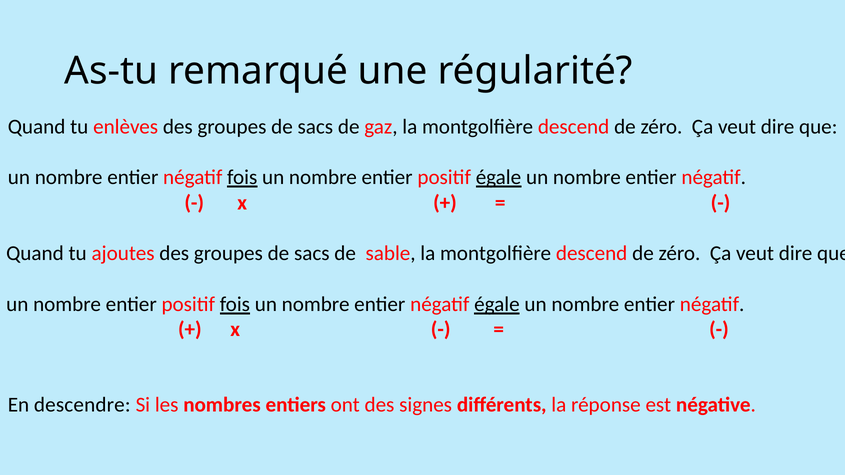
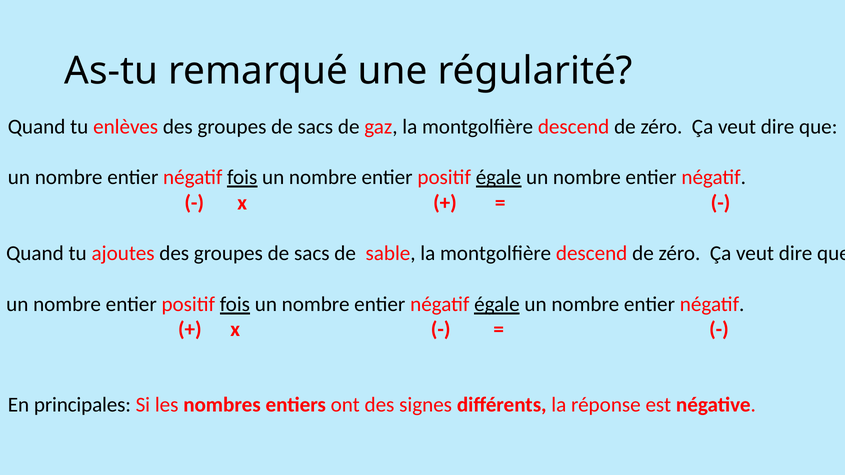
descendre: descendre -> principales (82, 405)
